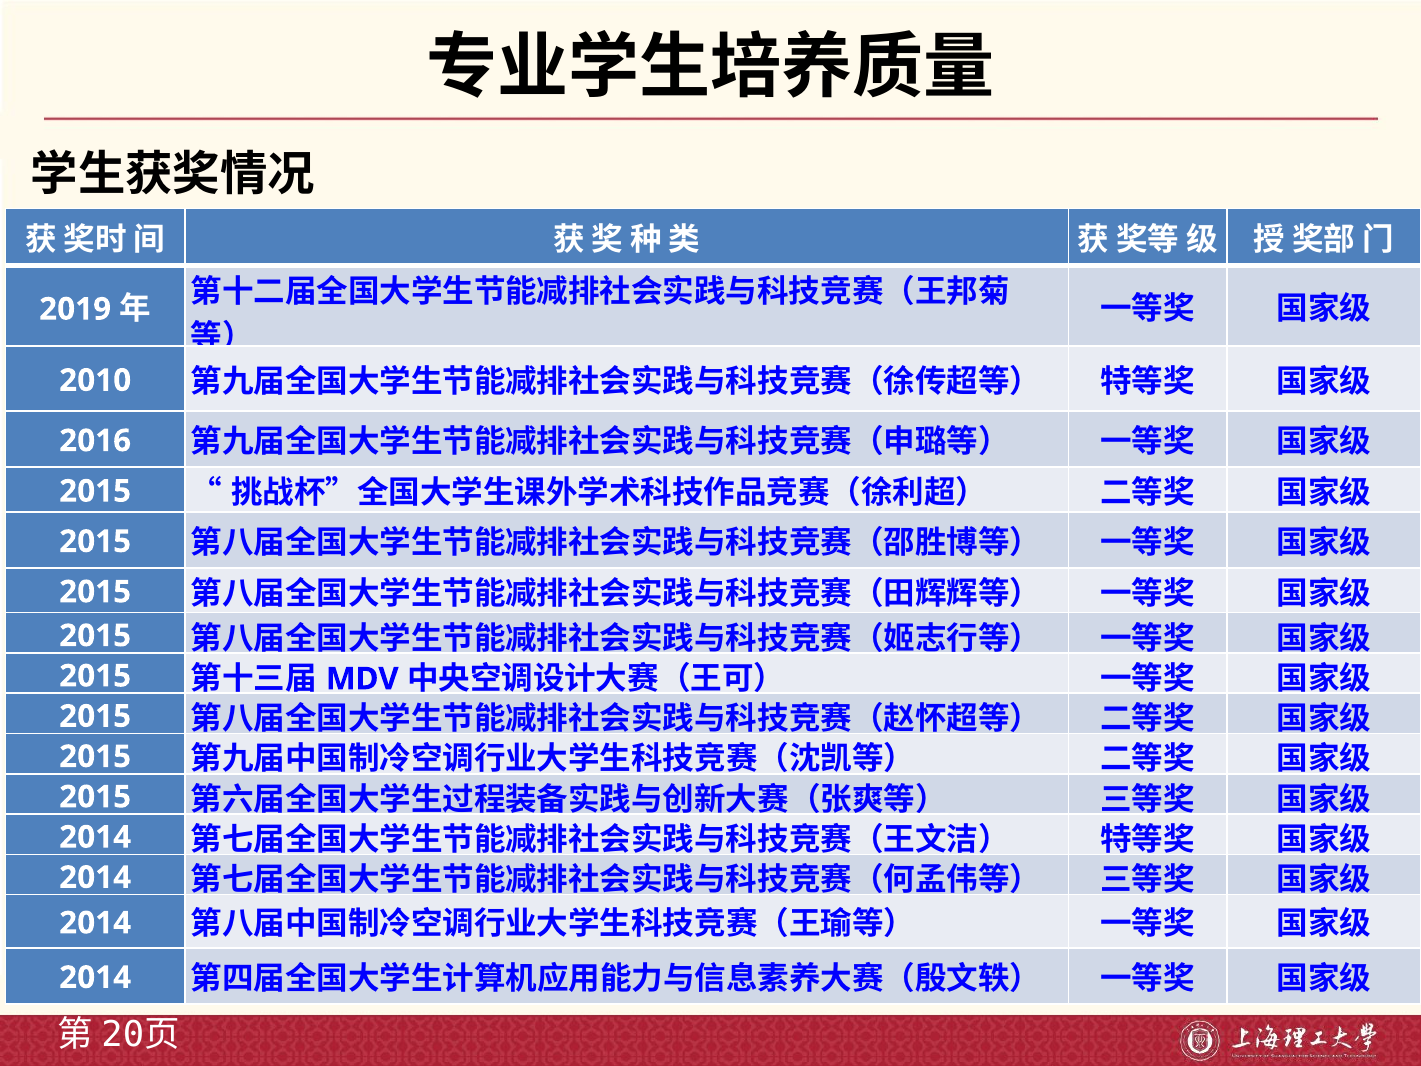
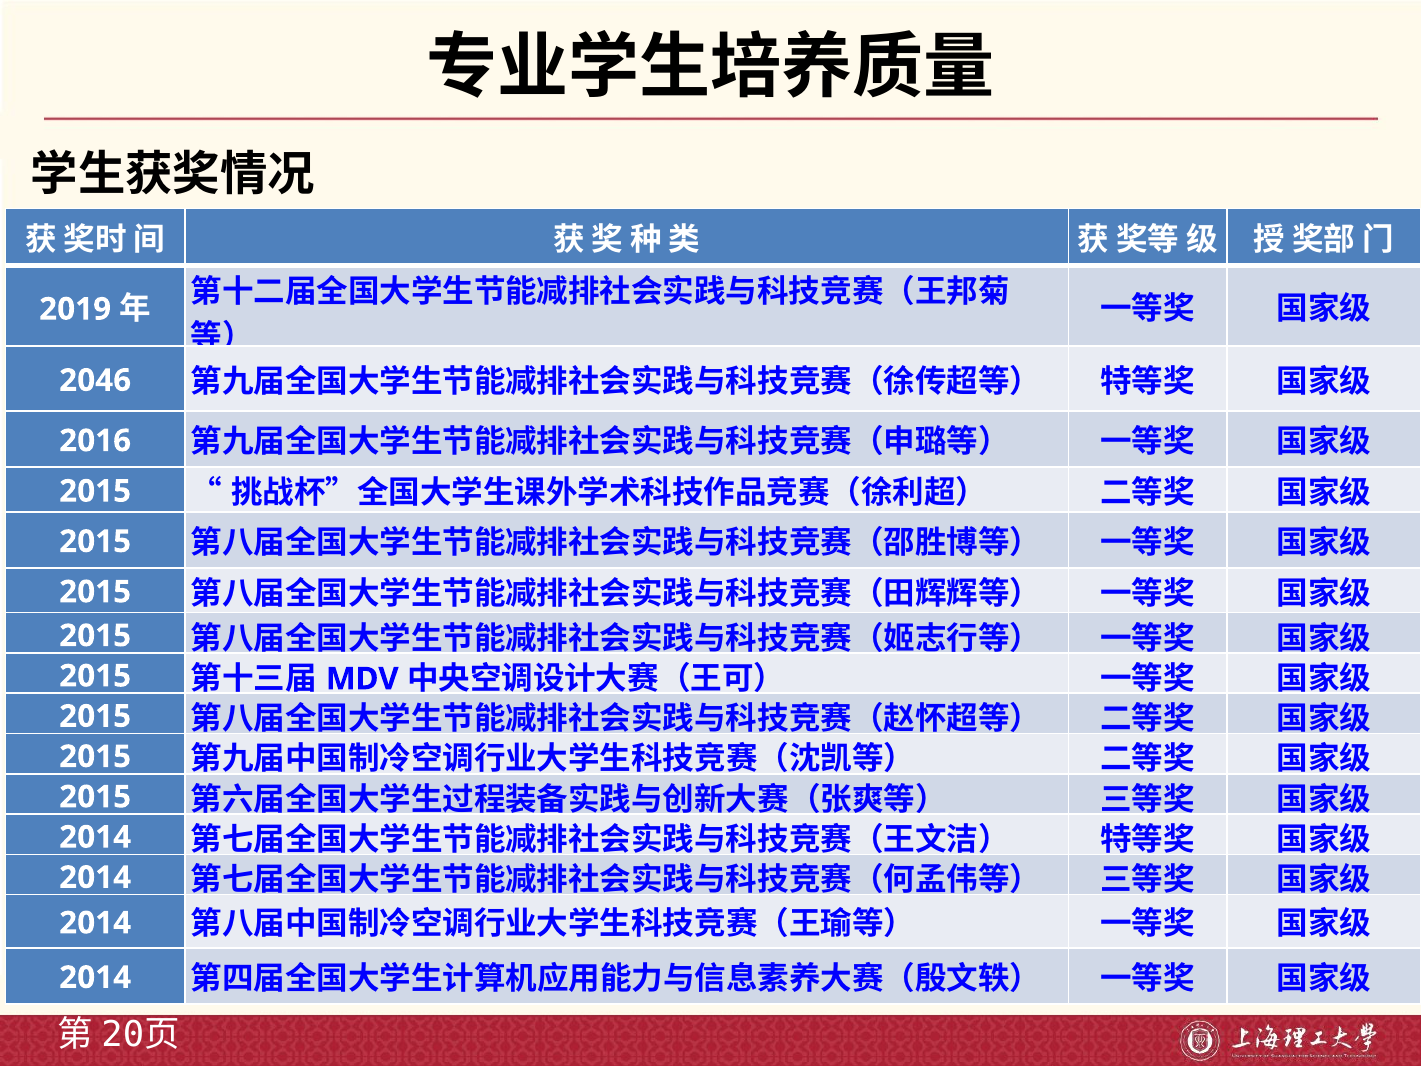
2010: 2010 -> 2046 (95, 380)
